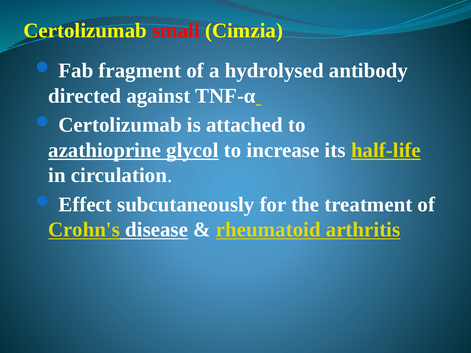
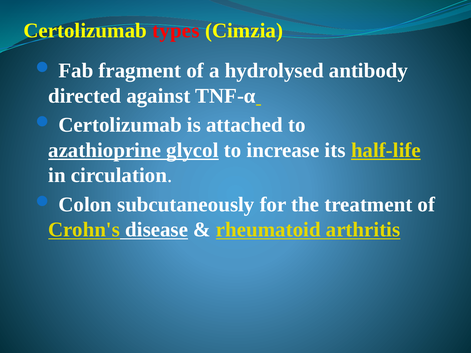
small: small -> types (176, 31)
Effect: Effect -> Colon (85, 205)
